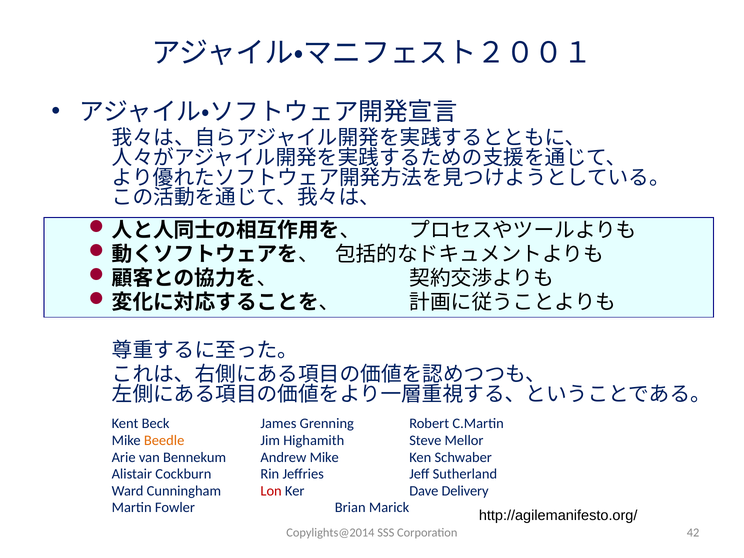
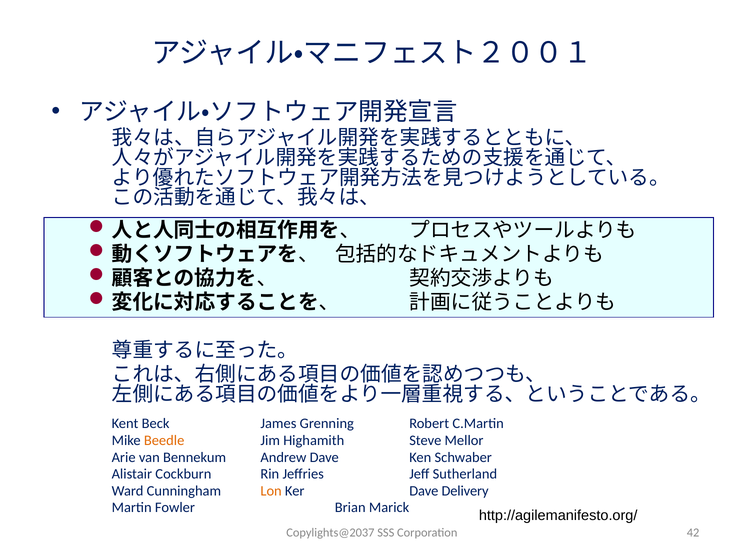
Andrew Mike: Mike -> Dave (324, 457)
Lon colour: red -> orange (271, 491)
Copylights@2014: Copylights@2014 -> Copylights@2037 (330, 533)
